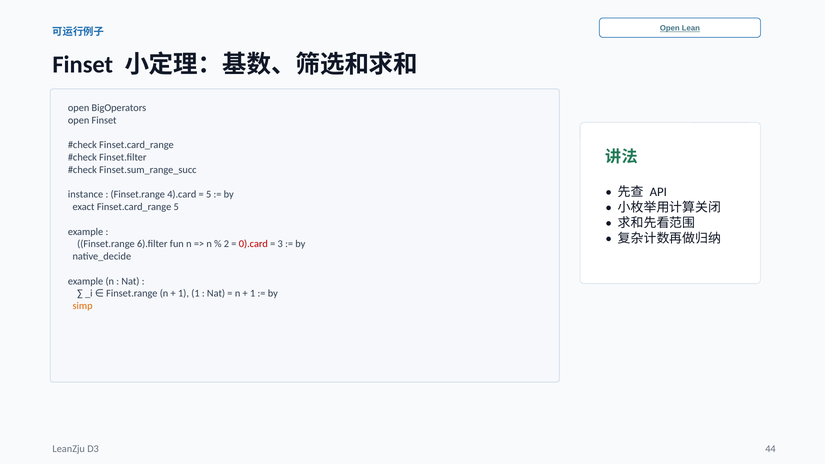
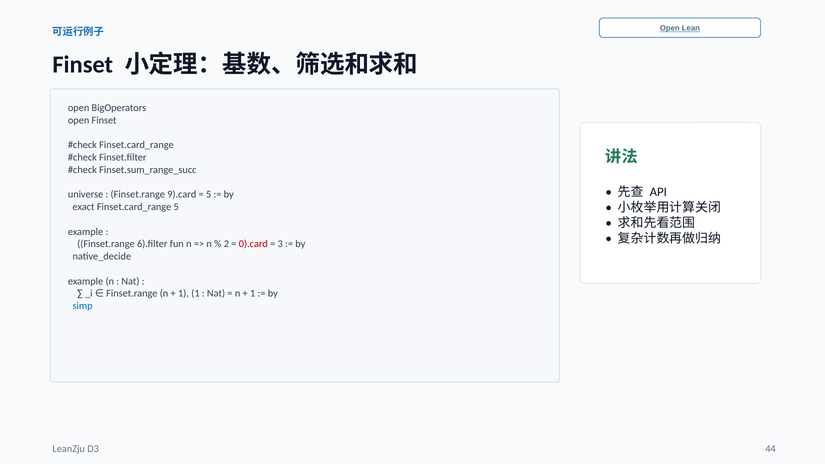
instance: instance -> universe (86, 195)
4).card: 4).card -> 9).card (182, 195)
simp colour: orange -> blue (83, 306)
